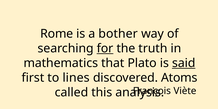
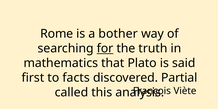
said underline: present -> none (184, 63)
lines: lines -> facts (76, 78)
Atoms: Atoms -> Partial (179, 78)
